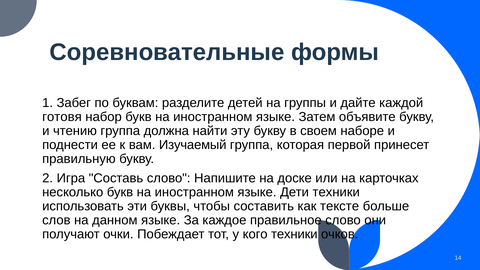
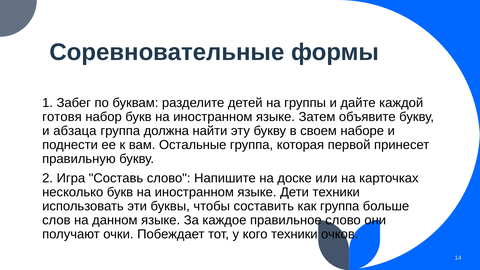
чтению: чтению -> абзаца (75, 131)
Изучаемый: Изучаемый -> Остальные (193, 145)
как тексте: тексте -> группа (340, 206)
